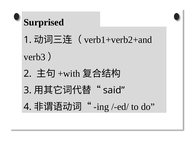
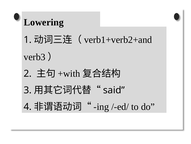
Surprised: Surprised -> Lowering (44, 22)
